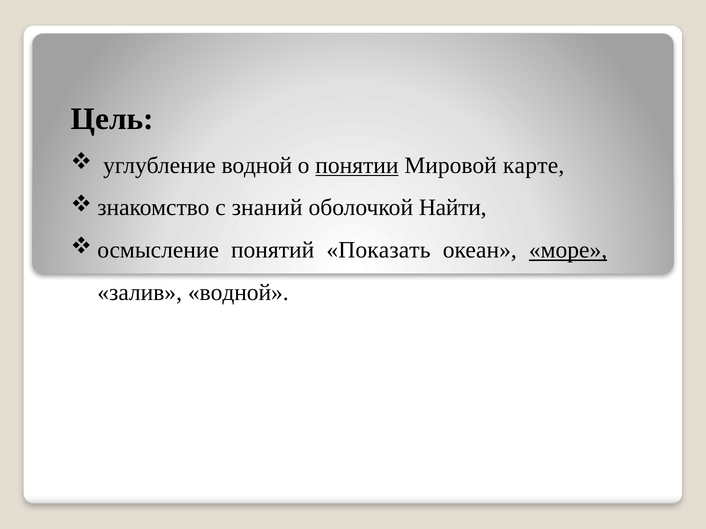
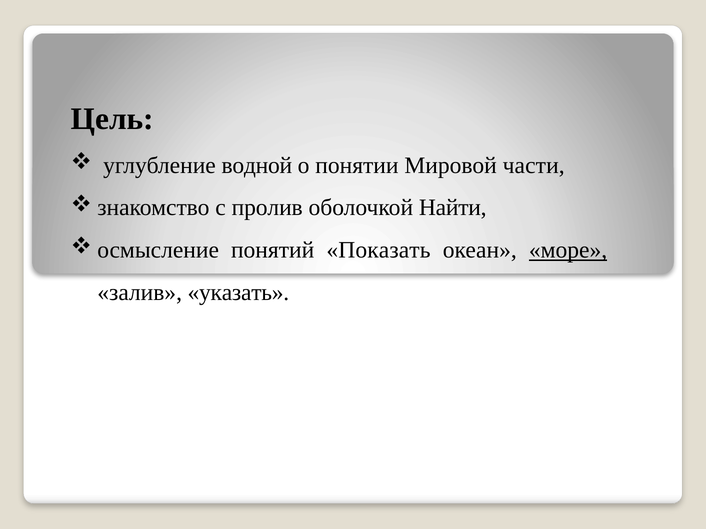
понятии underline: present -> none (357, 166)
карте: карте -> части (534, 166)
знаний: знаний -> пролив (267, 208)
залив водной: водной -> указать (238, 293)
